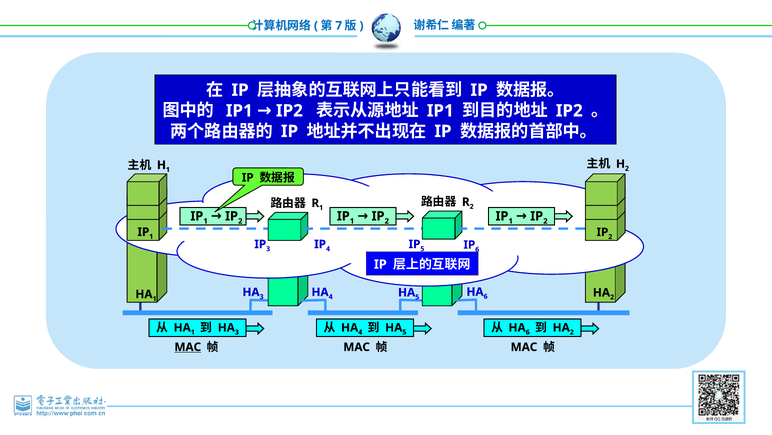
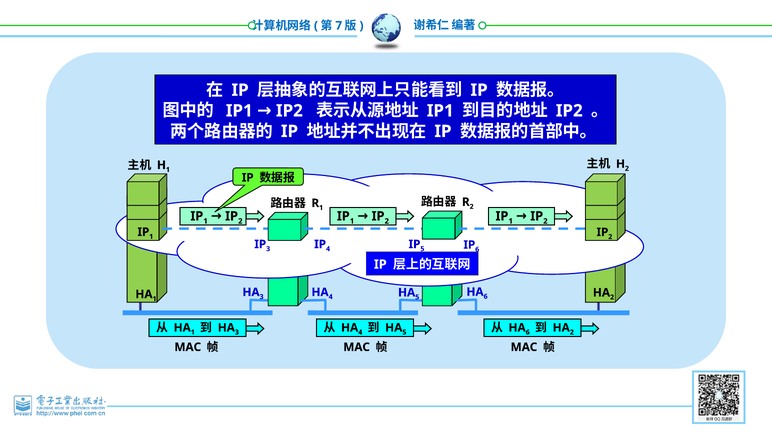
MAC underline: present -> none (188, 347)
